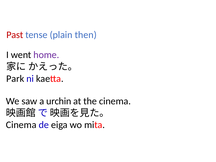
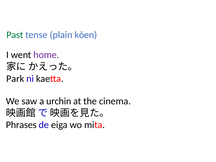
Past colour: red -> green (15, 35)
then: then -> kōen (86, 35)
Cinema: Cinema -> Phrases (21, 125)
